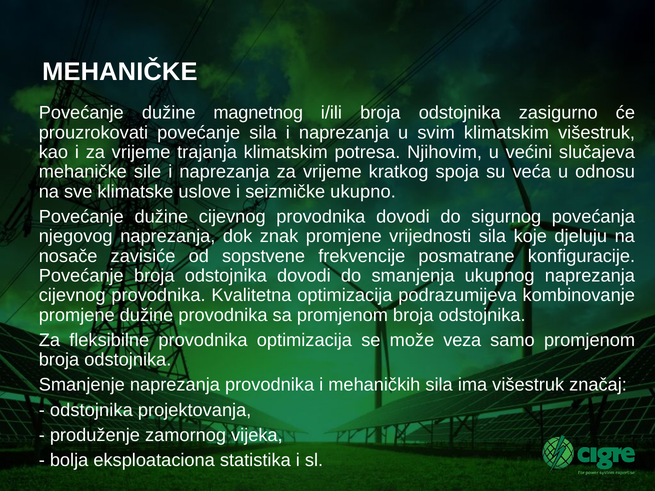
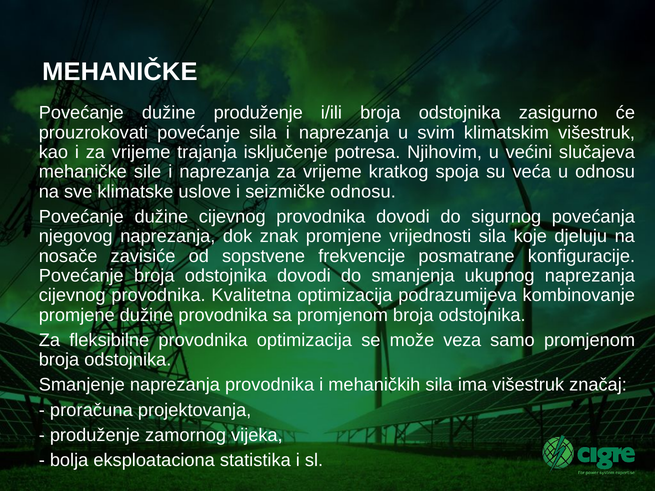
dužine magnetnog: magnetnog -> produženje (258, 113)
trajanja klimatskim: klimatskim -> isključenje (286, 152)
seizmičke ukupno: ukupno -> odnosu (363, 192)
odstojnika: odstojnika -> proračuna (91, 410)
